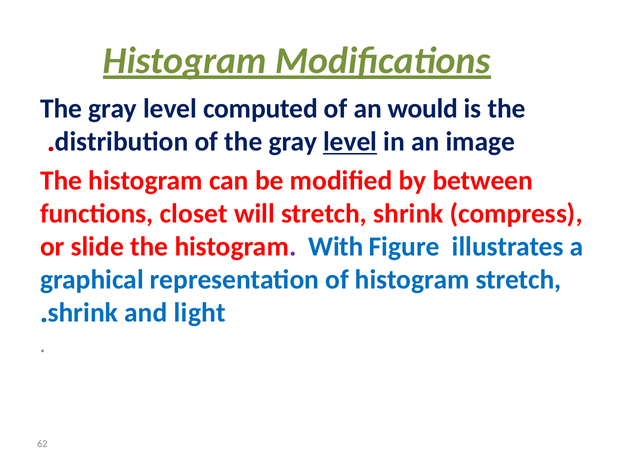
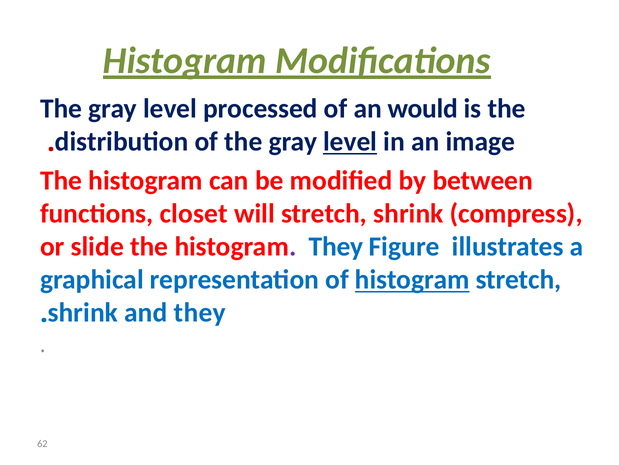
computed: computed -> processed (260, 109)
histogram With: With -> They (336, 246)
histogram underline: none -> present (412, 279)
and light: light -> they (200, 312)
